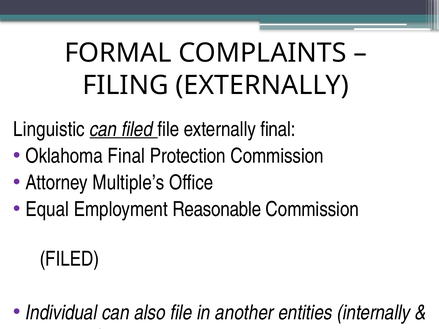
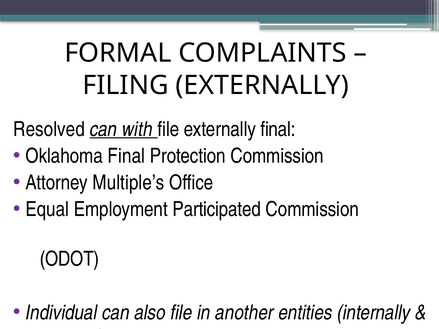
Linguistic: Linguistic -> Resolved (49, 129)
can filed: filed -> with (137, 129)
Reasonable: Reasonable -> Participated (217, 210)
FILED: FILED -> ODOT (69, 259)
